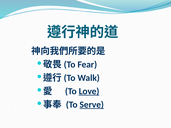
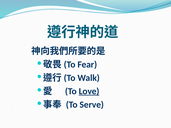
Serve underline: present -> none (92, 105)
